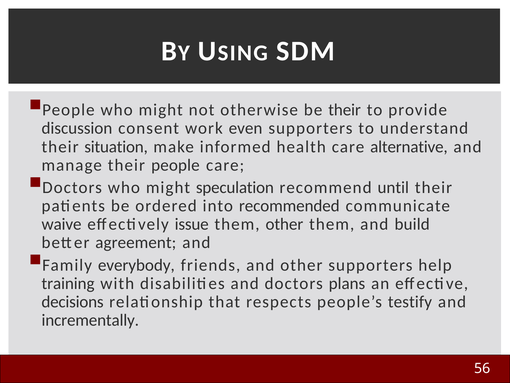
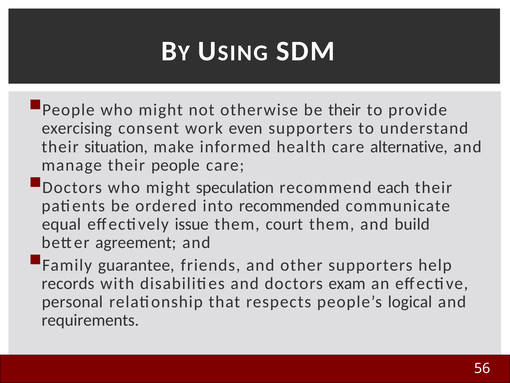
discussion: discussion -> exercising (77, 128)
until: until -> each (393, 187)
waive: waive -> equal (61, 224)
them other: other -> court (284, 224)
everybody: everybody -> guarantee (136, 265)
training: training -> records (68, 283)
plans: plans -> exam (347, 283)
decisions: decisions -> personal (72, 302)
testify: testify -> logical (410, 302)
incrementally: incrementally -> requirements (90, 320)
